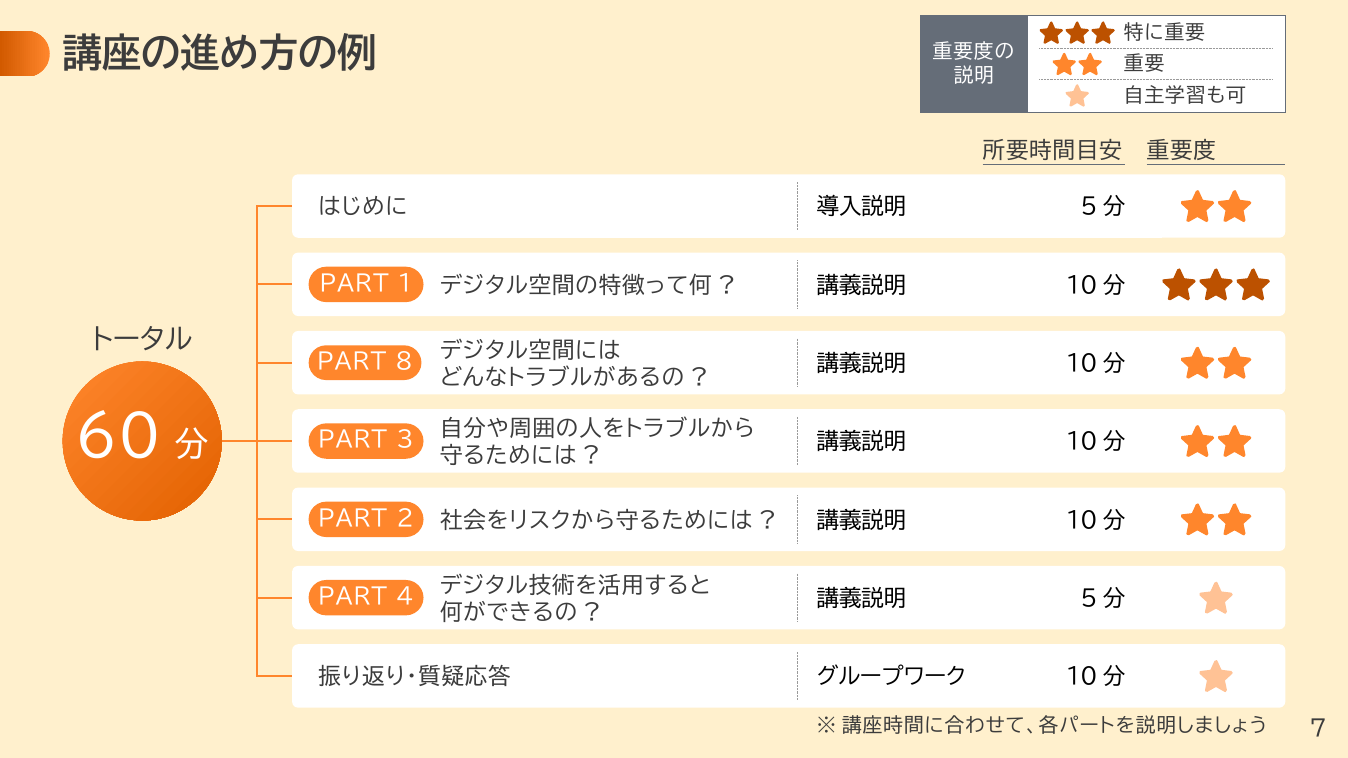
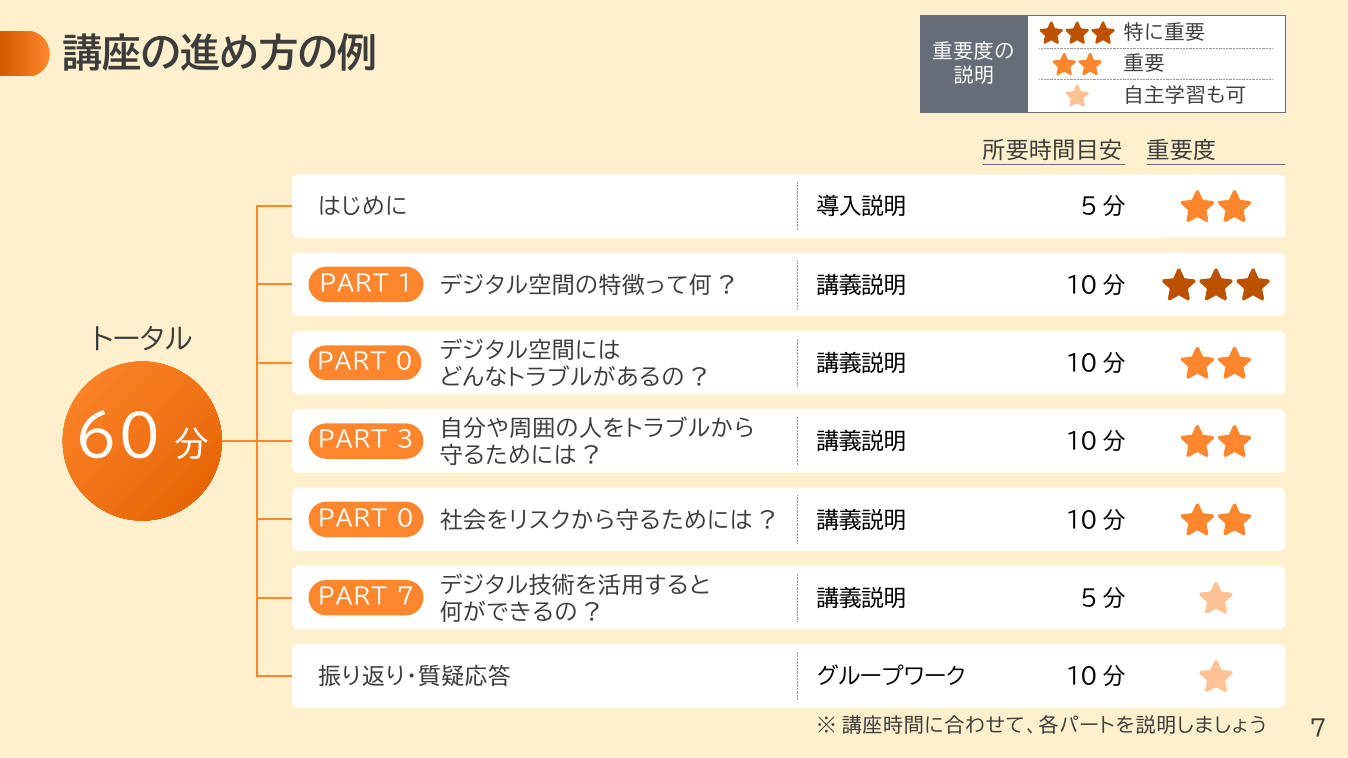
8: 8 -> 0 (404, 362)
2: 2 -> 0 (405, 519)
PART 4: 4 -> 7 (405, 597)
